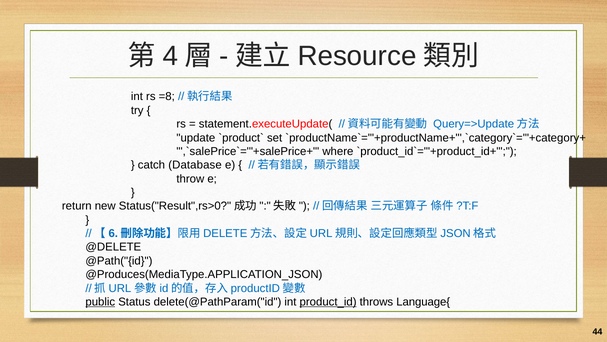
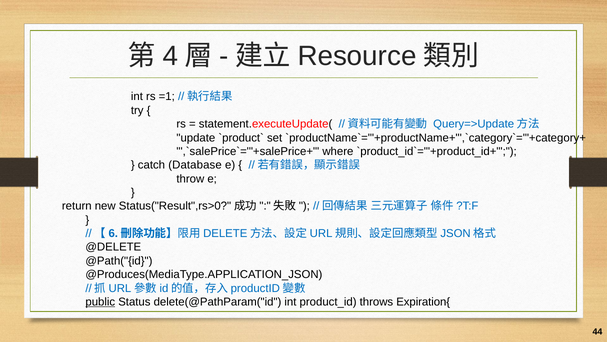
=8: =8 -> =1 (167, 97)
product_id underline: present -> none (328, 301)
Language{: Language{ -> Expiration{ (423, 301)
